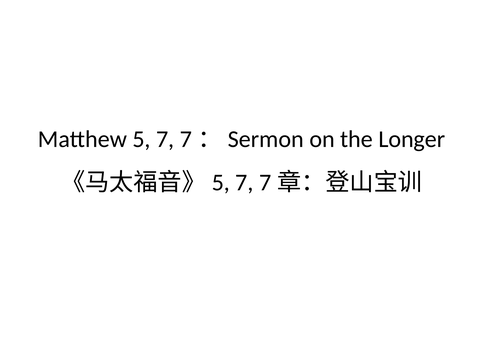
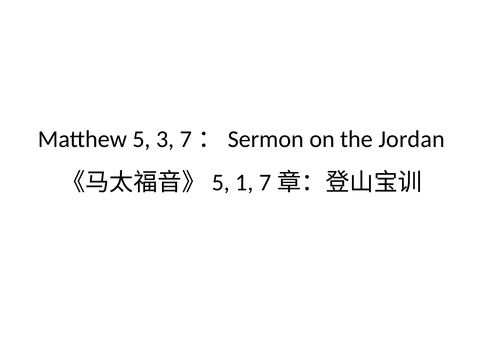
5 7: 7 -> 3 (165, 139)
Longer: Longer -> Jordan (412, 139)
7: 7 -> 1 (244, 183)
